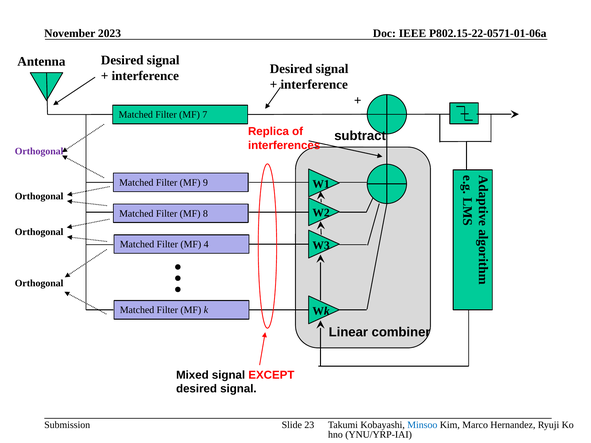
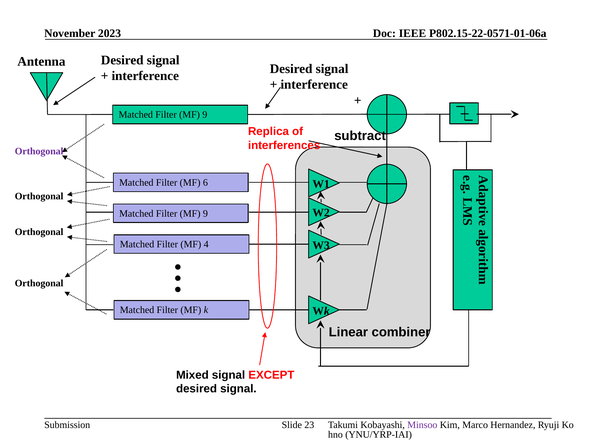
7: 7 -> 9 (205, 115)
9: 9 -> 6 (205, 183)
8: 8 -> 9 (205, 214)
Minsoo colour: blue -> purple (422, 425)
